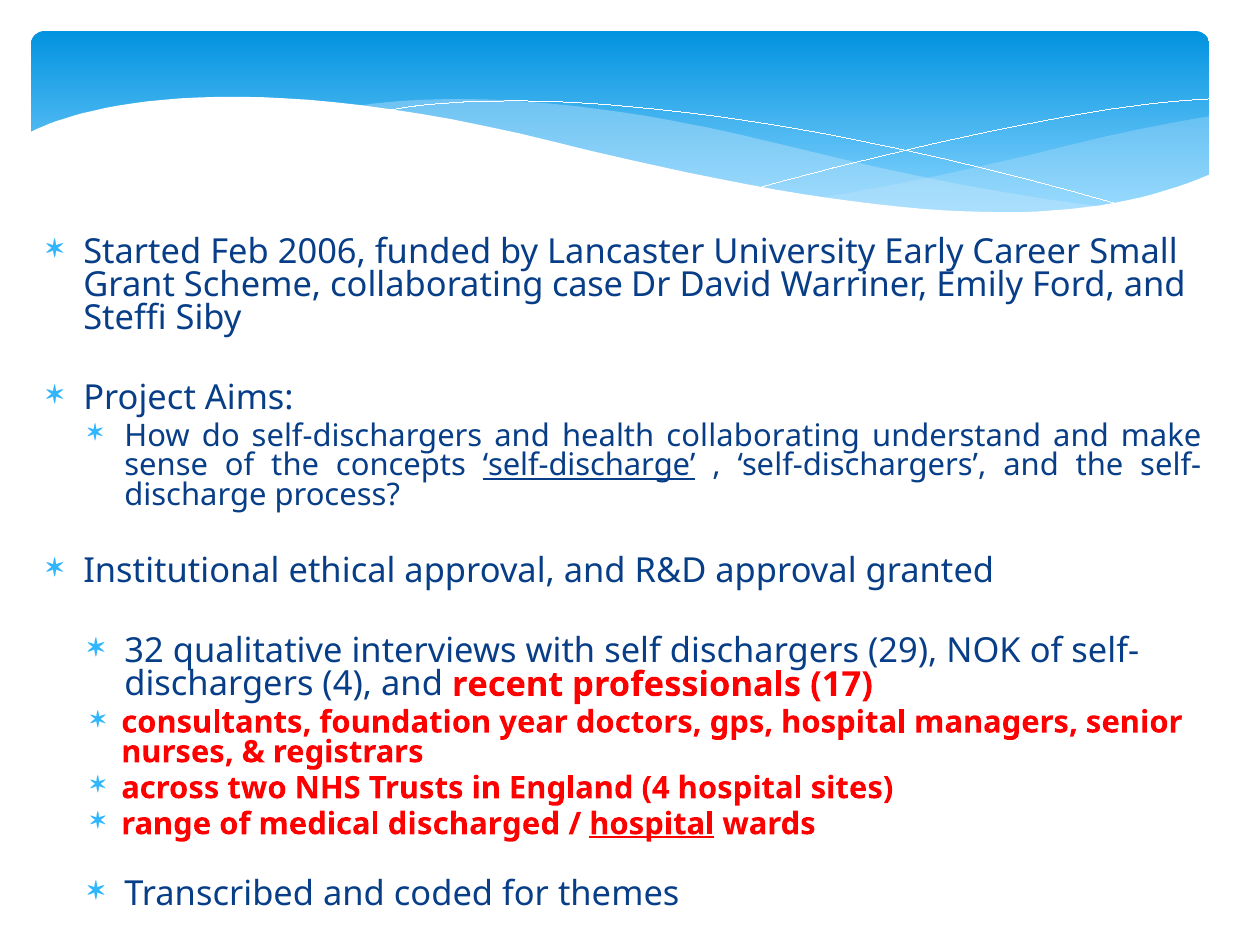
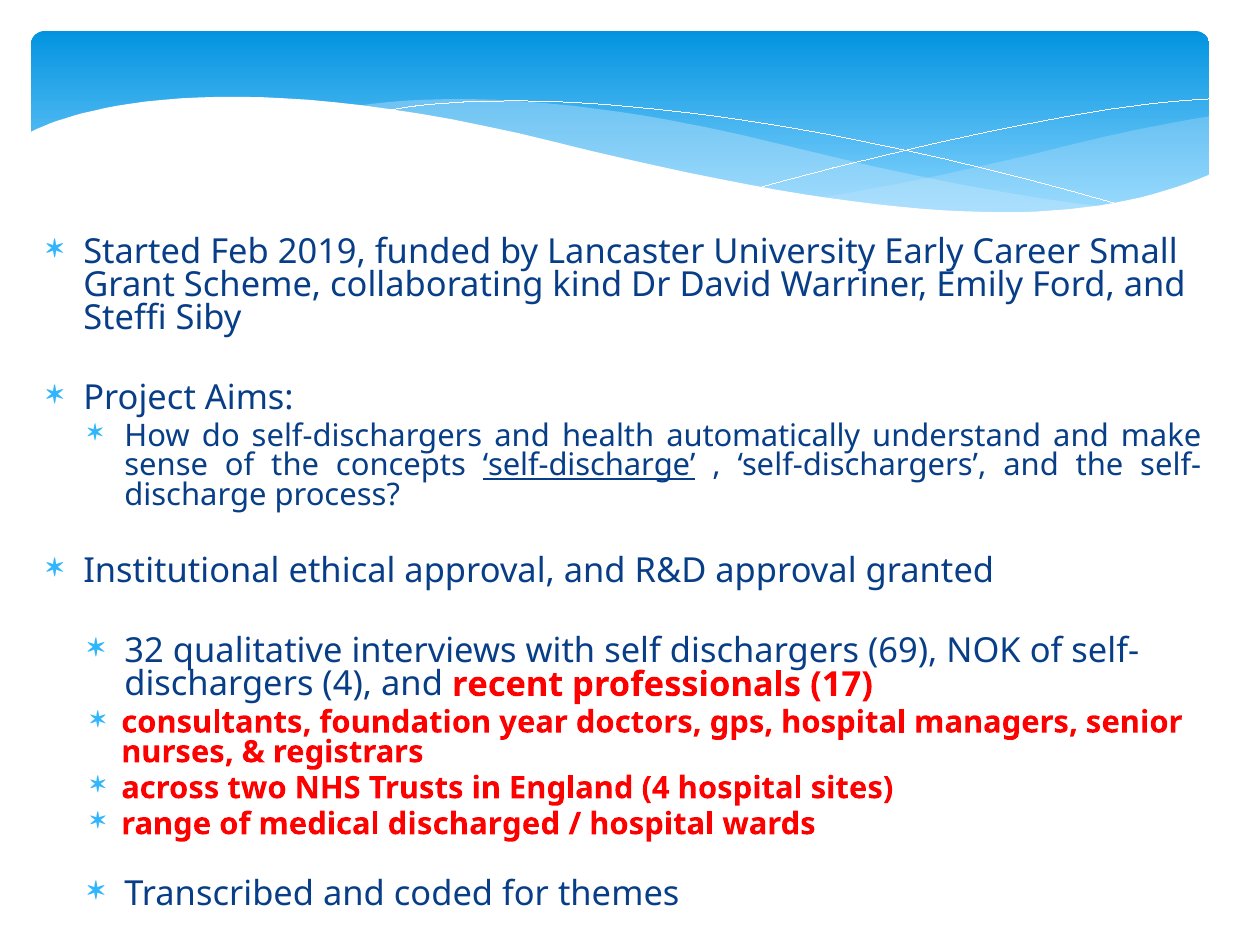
2006: 2006 -> 2019 (322, 252)
case: case -> kind (587, 285)
health collaborating: collaborating -> automatically (763, 435)
29: 29 -> 69 (903, 651)
hospital underline: present -> none (652, 823)
